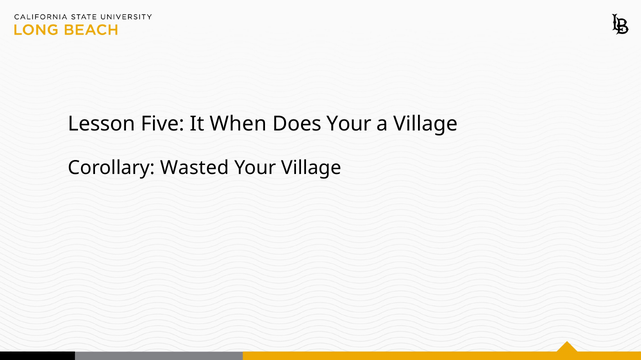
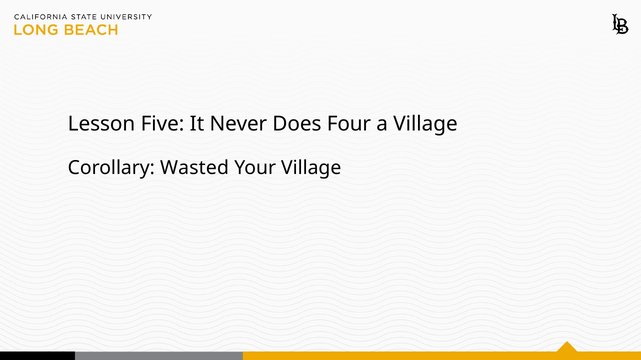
When: When -> Never (238, 124)
Does Your: Your -> Four (349, 124)
